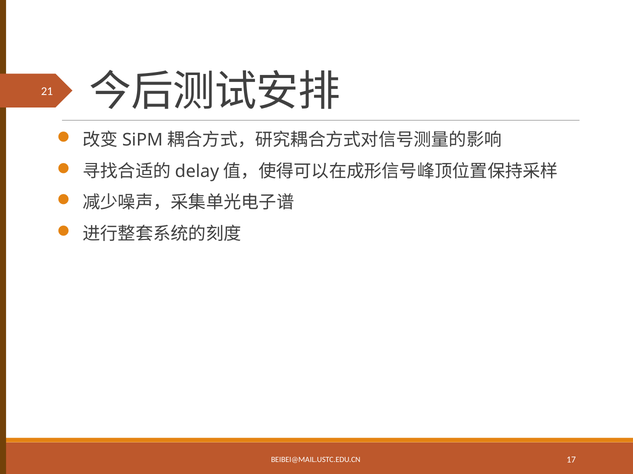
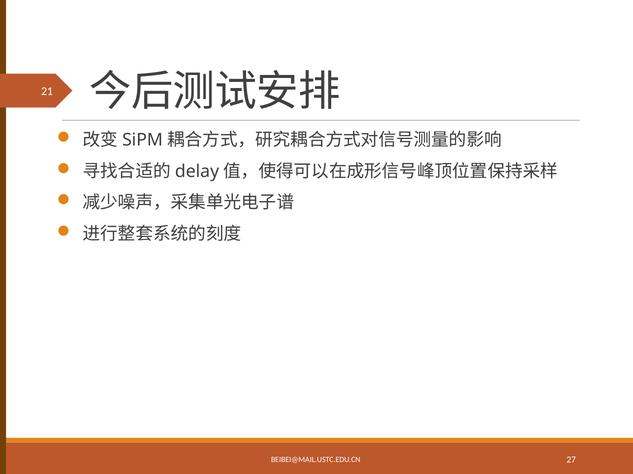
17: 17 -> 27 (571, 460)
